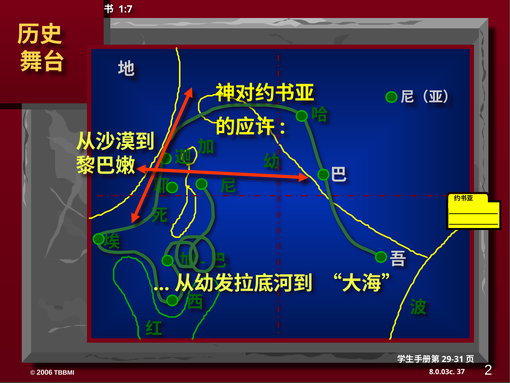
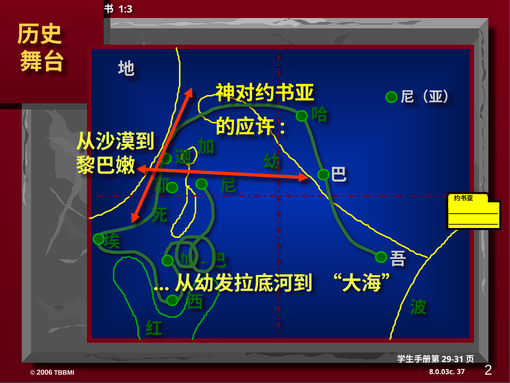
1:7: 1:7 -> 1:3 (125, 9)
